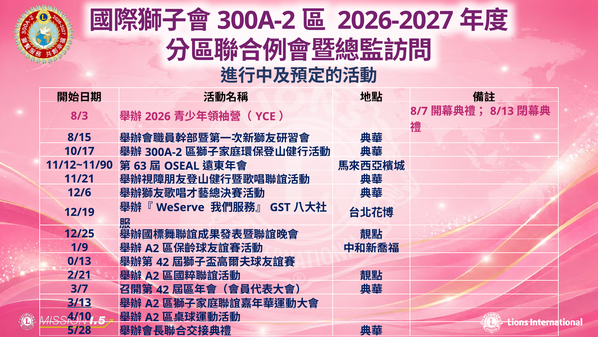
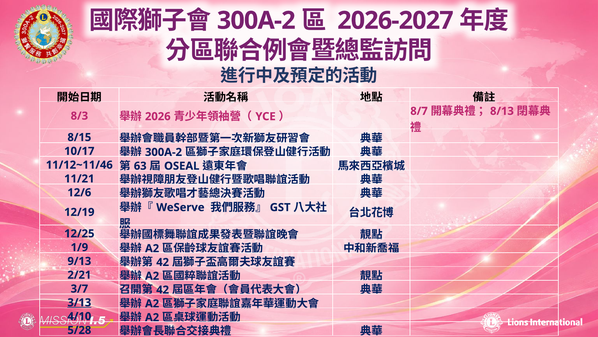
11/12~11/90: 11/12~11/90 -> 11/12~11/46 (79, 165)
0/13: 0/13 -> 9/13 (79, 261)
2/21 underline: present -> none (79, 275)
